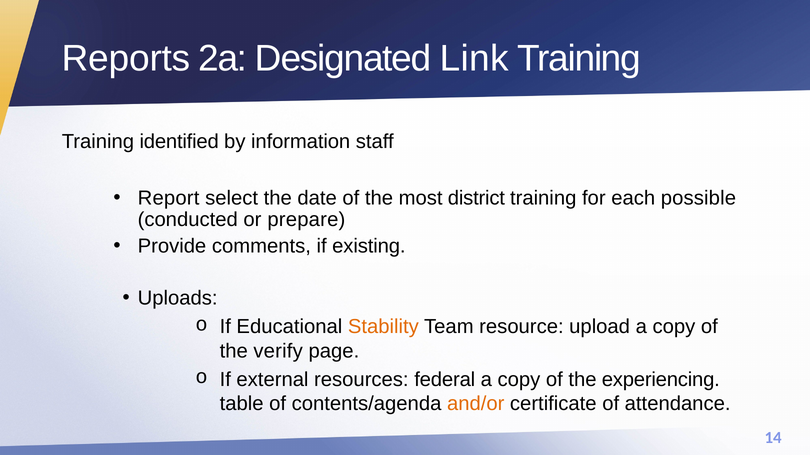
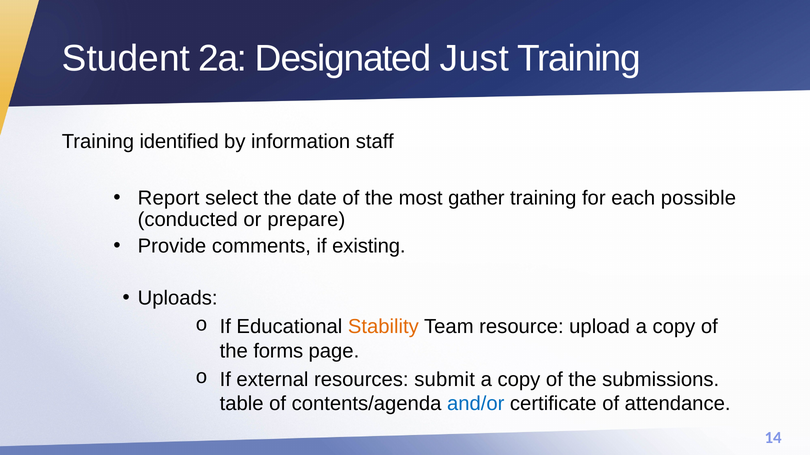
Reports: Reports -> Student (126, 59)
Link: Link -> Just (474, 59)
district: district -> gather (476, 198)
verify: verify -> forms (278, 351)
federal: federal -> submit (445, 380)
experiencing: experiencing -> submissions (661, 380)
and/or colour: orange -> blue (476, 404)
